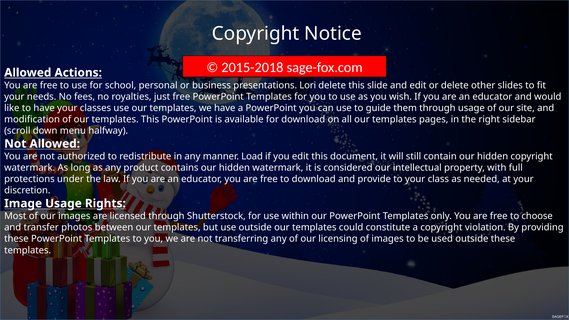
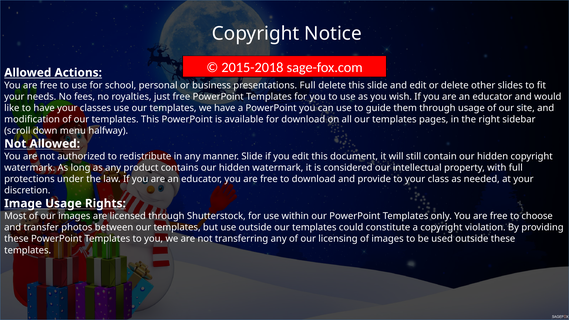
presentations Lori: Lori -> Full (308, 85)
manner Load: Load -> Slide (252, 156)
